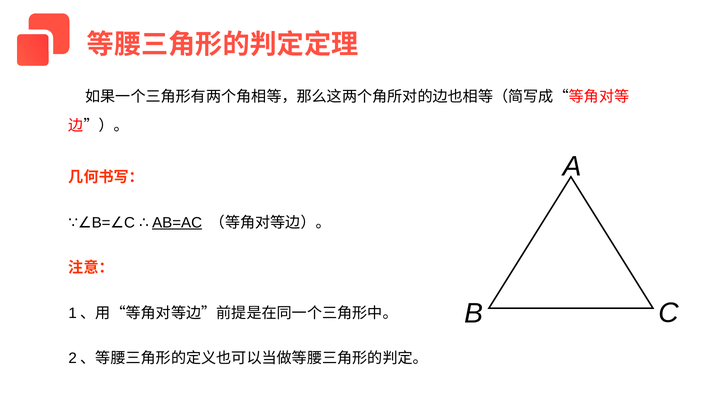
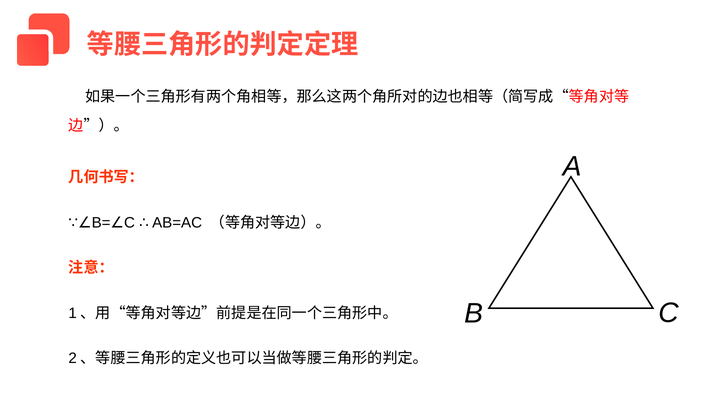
AB=AC underline: present -> none (177, 223)
